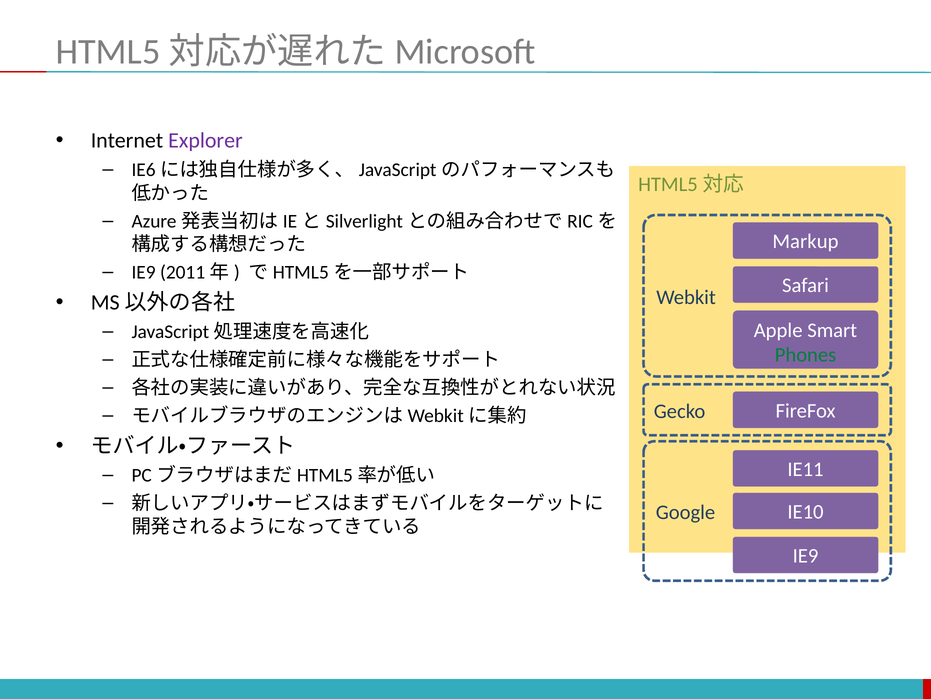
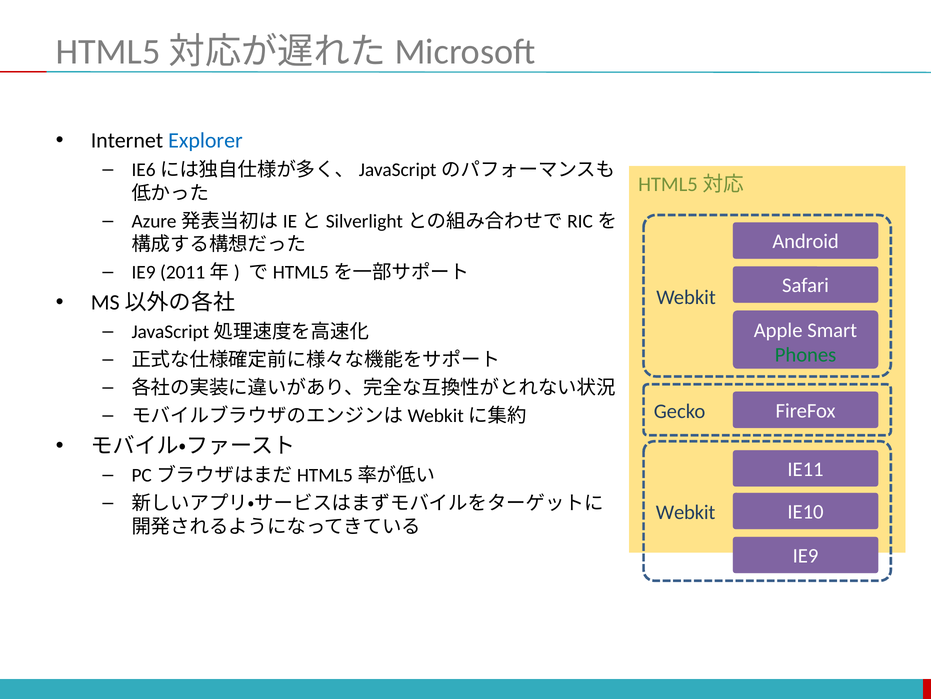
Explorer colour: purple -> blue (205, 140)
Markup: Markup -> Android (806, 241)
Google: Google -> Webkit (686, 512)
